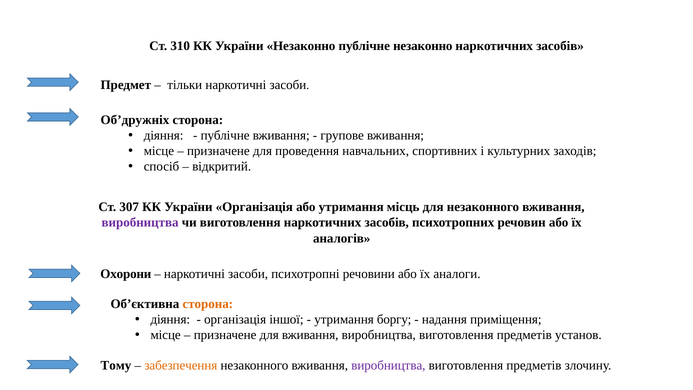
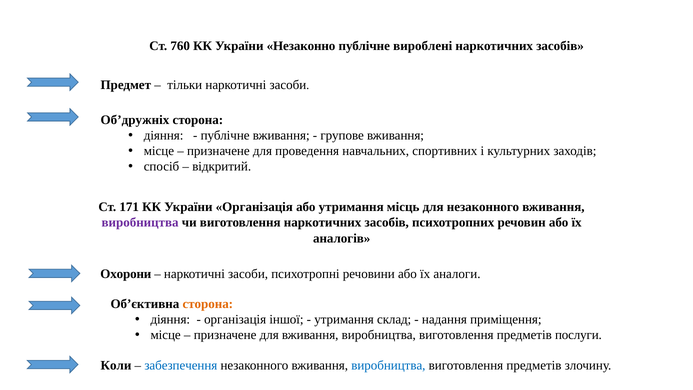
310: 310 -> 760 (180, 46)
публічне незаконно: незаконно -> вироблені (423, 46)
307: 307 -> 171 (129, 207)
боргу: боргу -> склад (394, 319)
установ: установ -> послуги (578, 335)
Тому: Тому -> Коли (116, 365)
забезпечення colour: orange -> blue (181, 365)
виробництва colour: purple -> blue (388, 365)
